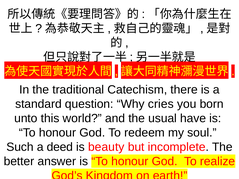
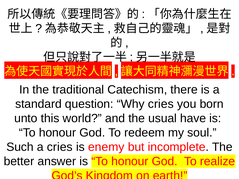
a deed: deed -> cries (60, 147)
beauty: beauty -> enemy (106, 147)
